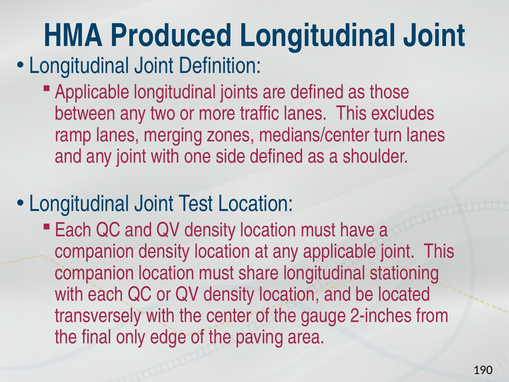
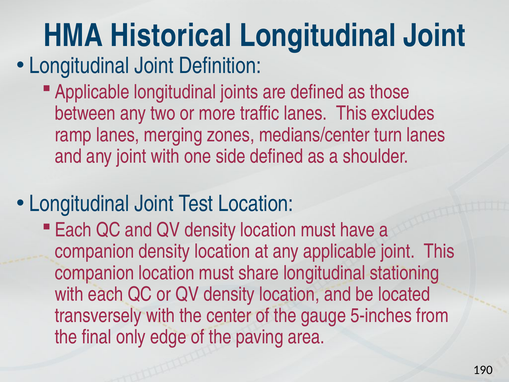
Produced: Produced -> Historical (171, 36)
2-inches: 2-inches -> 5-inches (381, 315)
